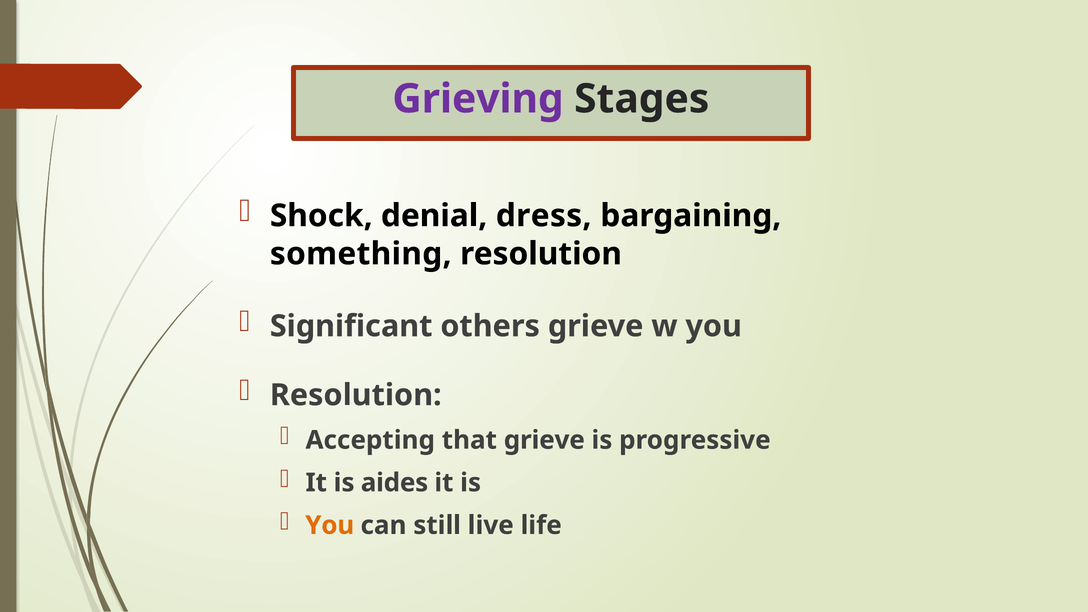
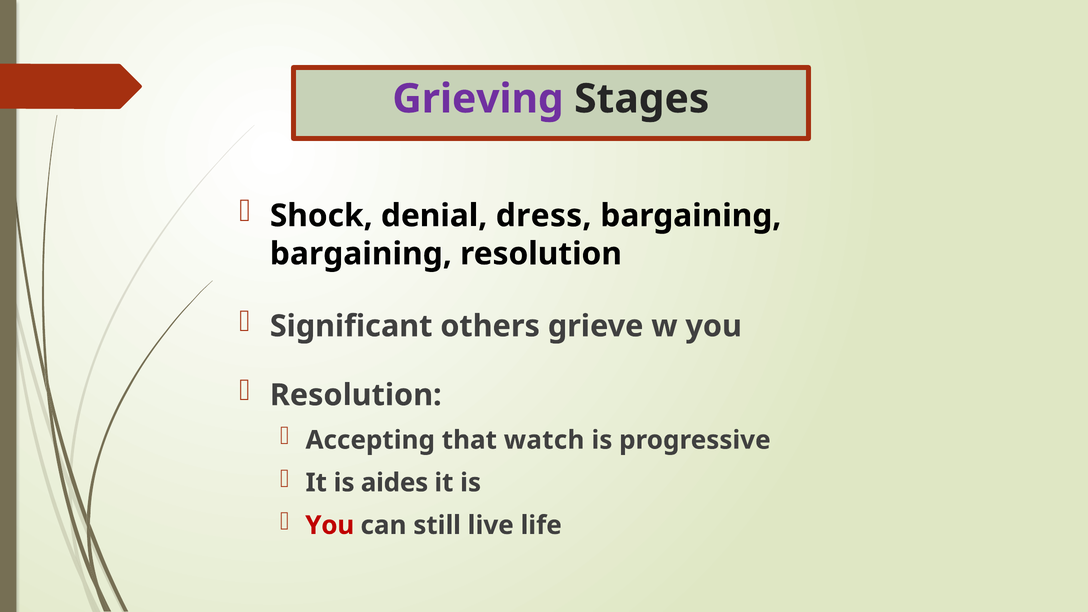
something: something -> bargaining (361, 254)
that grieve: grieve -> watch (544, 440)
You colour: orange -> red (330, 525)
